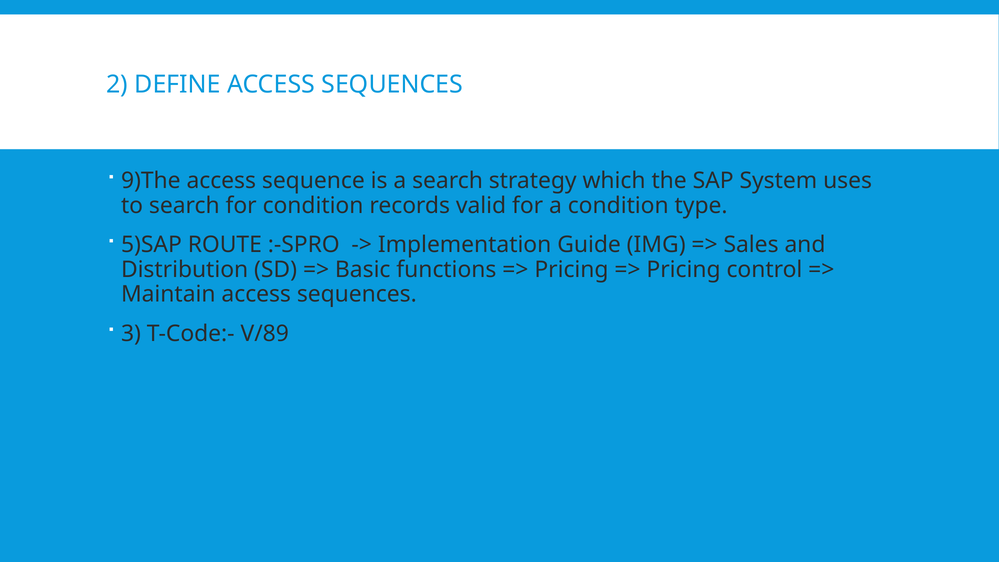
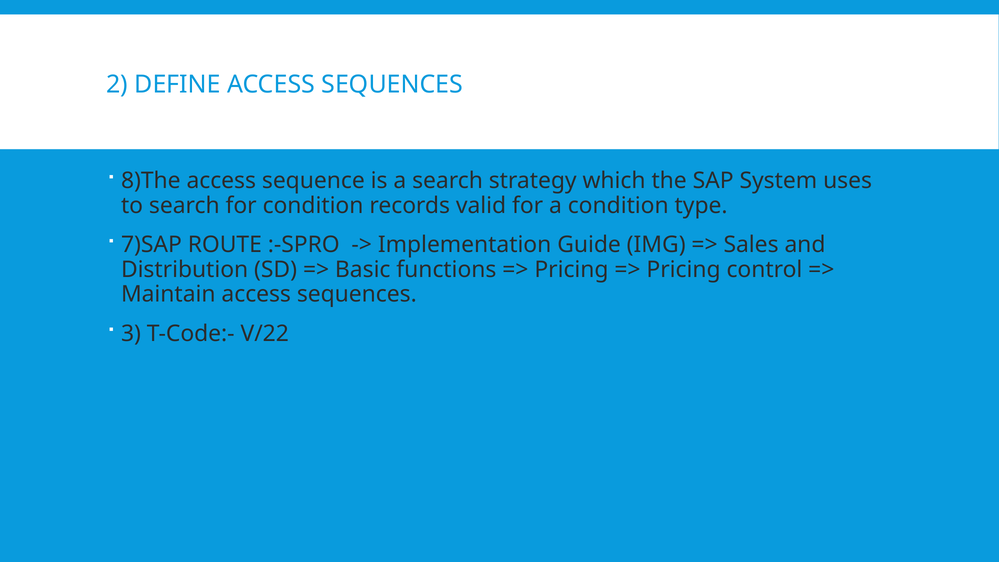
9)The: 9)The -> 8)The (151, 181)
5)SAP: 5)SAP -> 7)SAP (151, 245)
V/89: V/89 -> V/22 (265, 334)
